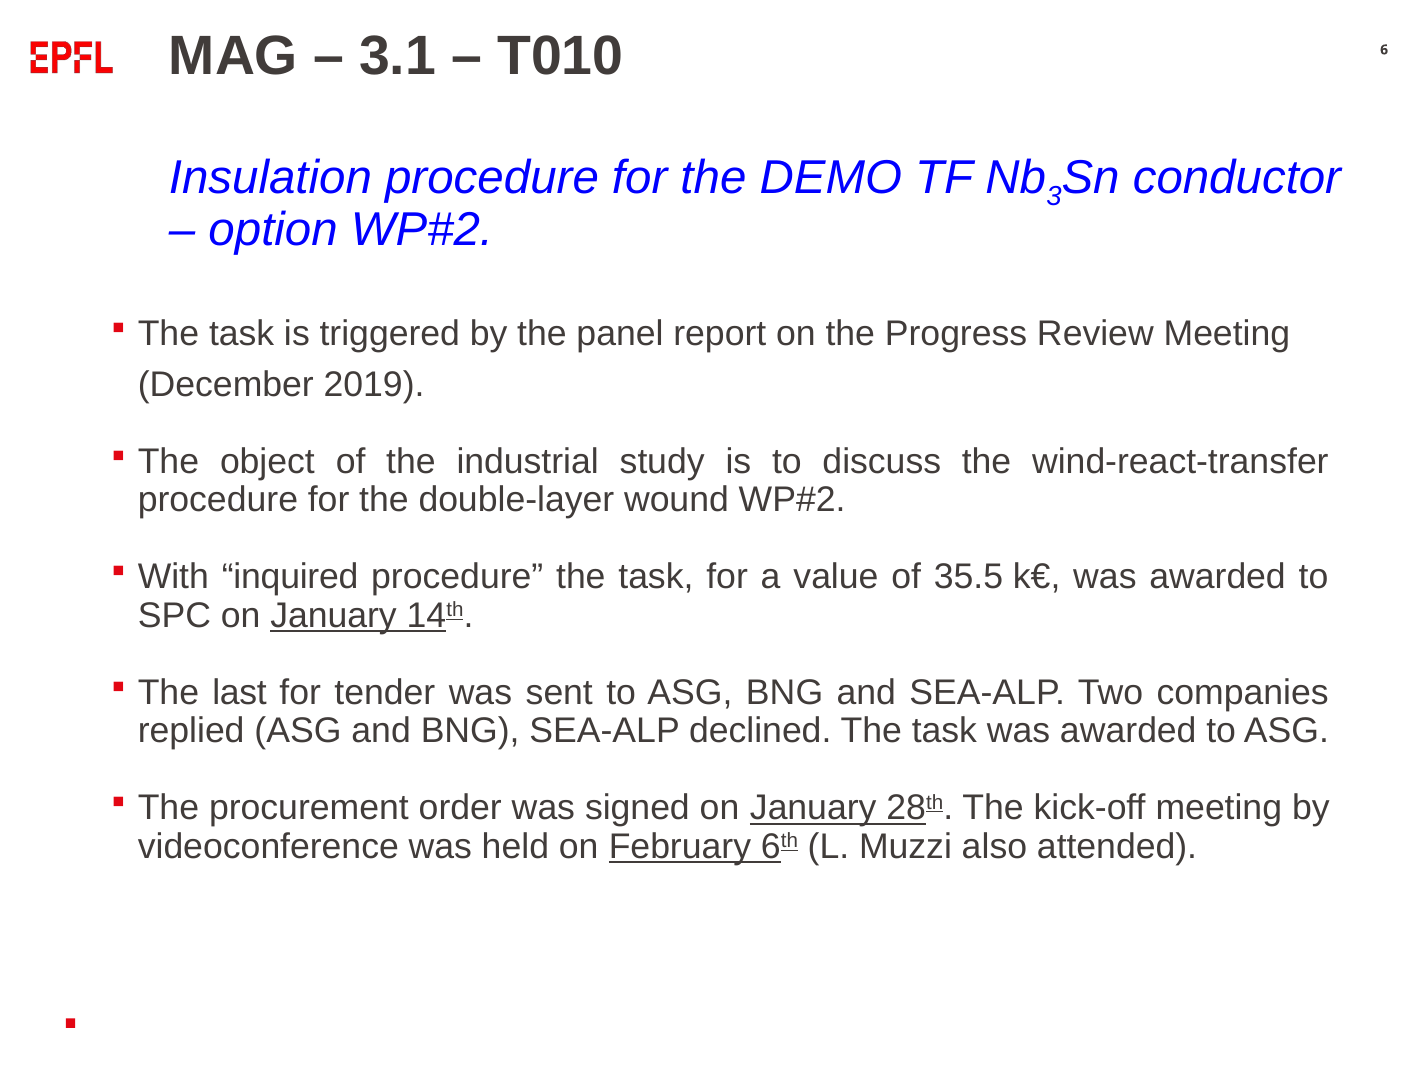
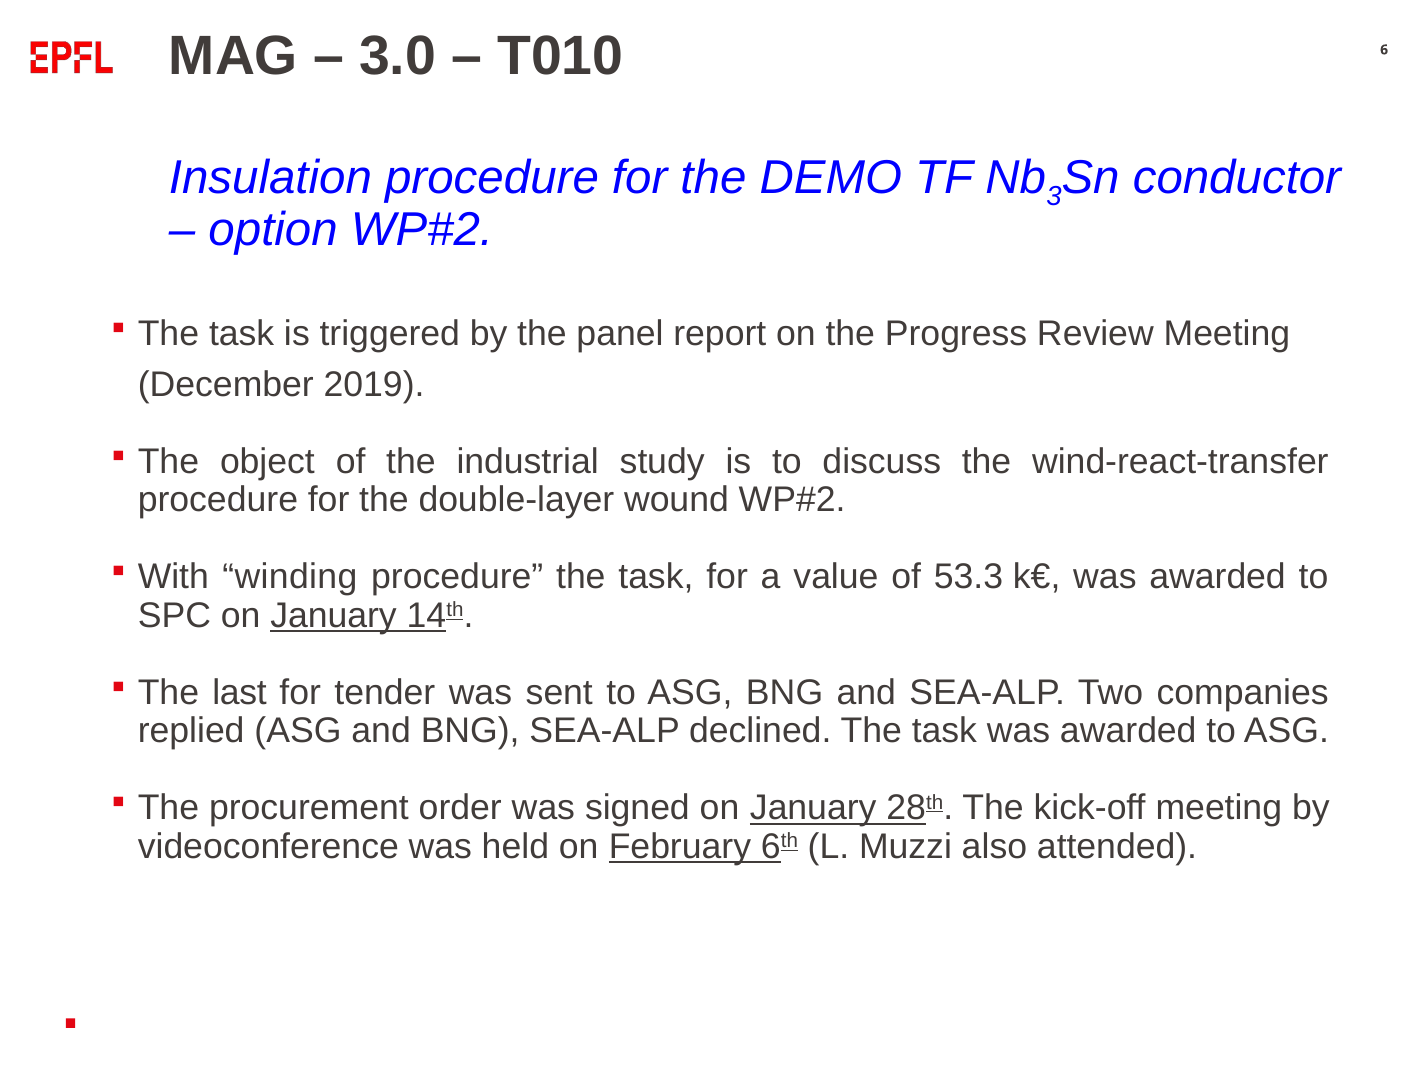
3.1: 3.1 -> 3.0 (398, 57)
inquired: inquired -> winding (290, 577)
35.5: 35.5 -> 53.3 (968, 577)
